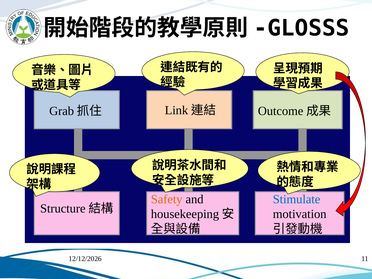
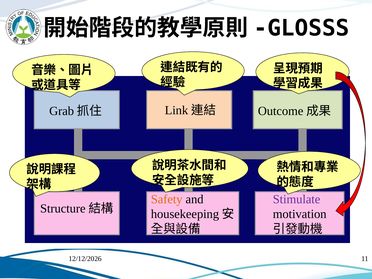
Stimulate colour: blue -> purple (297, 199)
